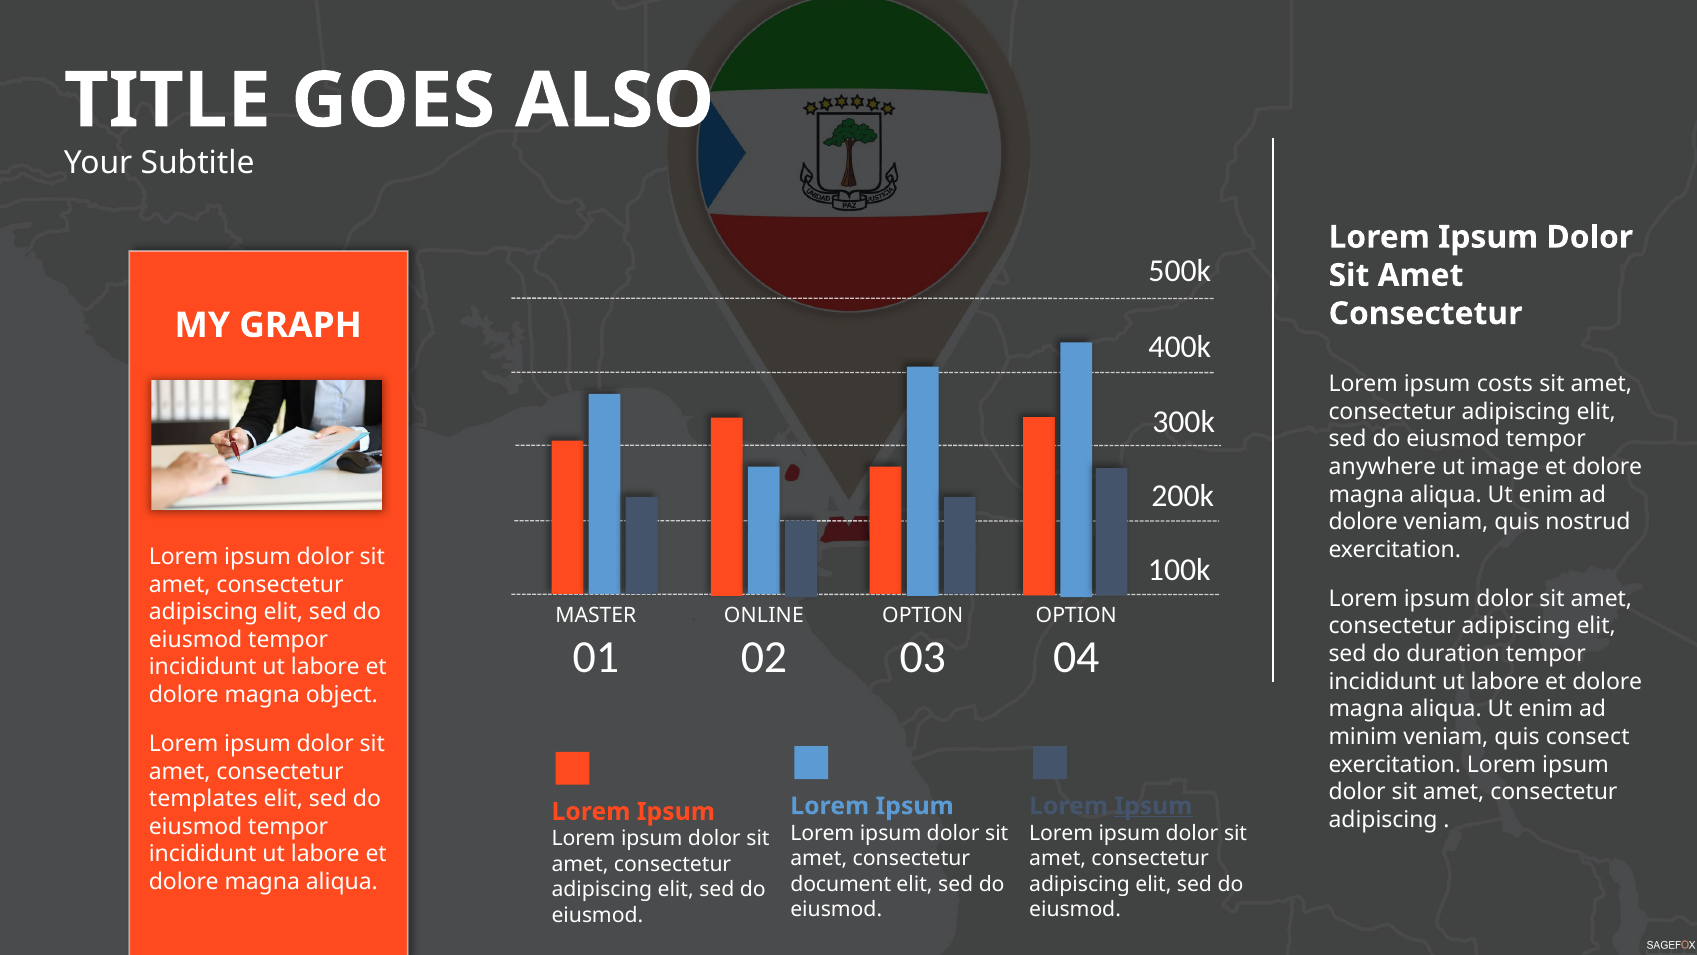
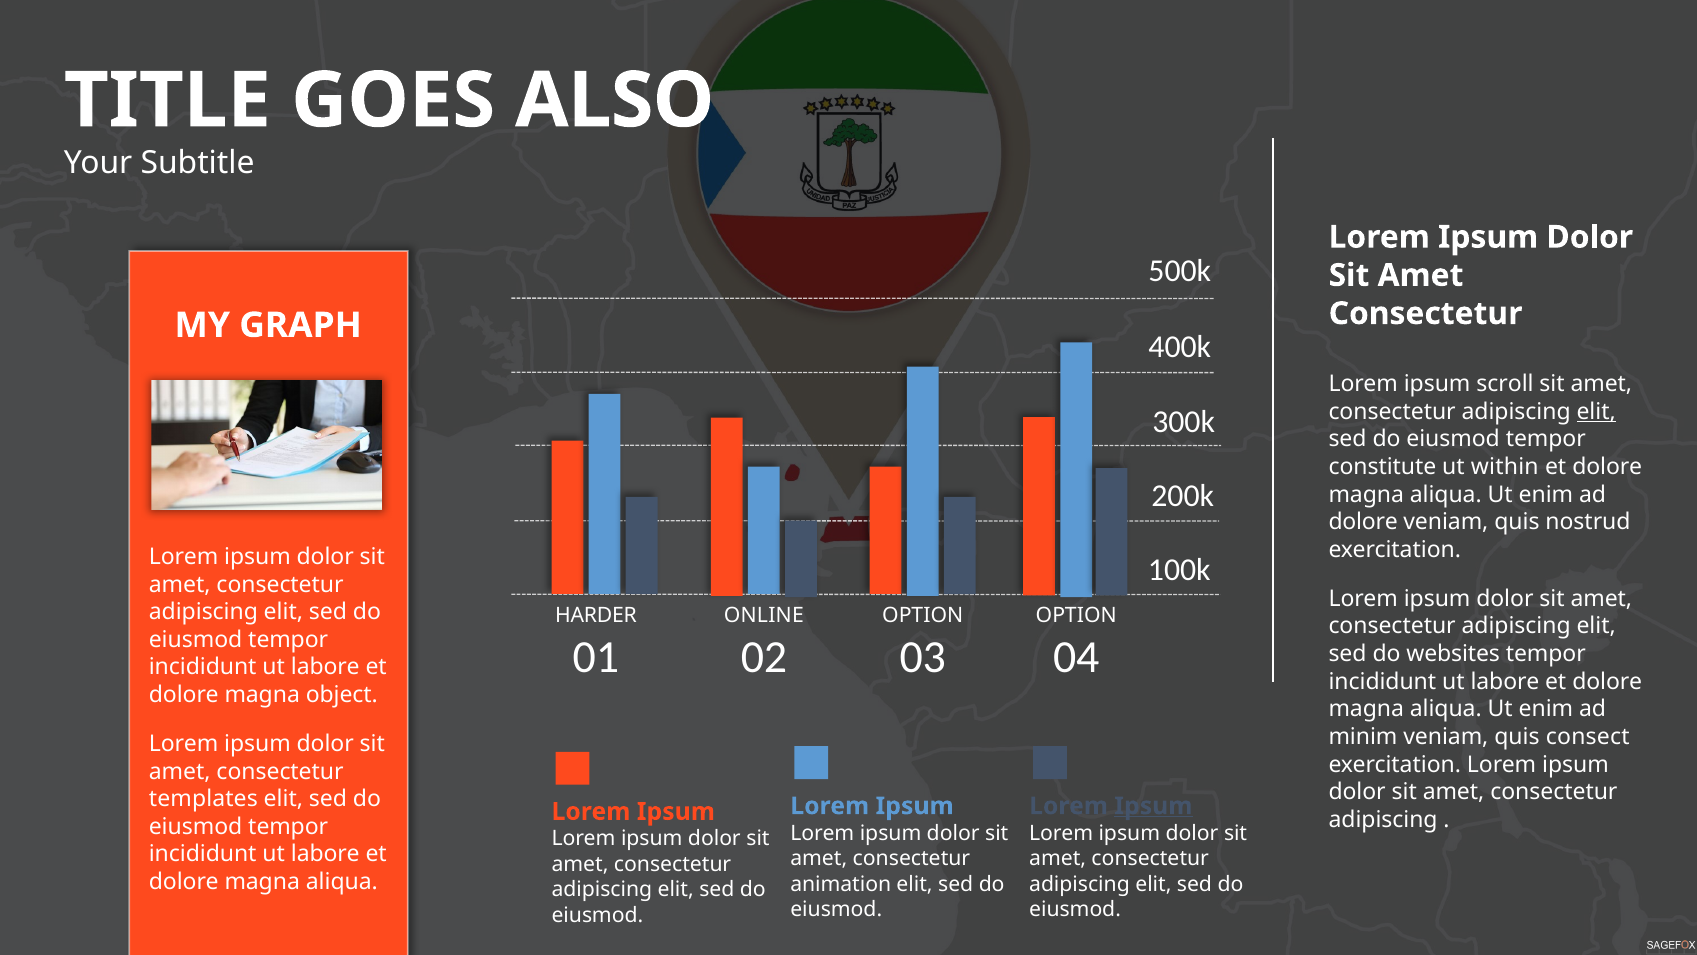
costs: costs -> scroll (1505, 384)
elit underline: none -> present (1596, 412)
anywhere: anywhere -> constitute (1382, 467)
image: image -> within (1505, 467)
MASTER: MASTER -> HARDER (596, 615)
duration: duration -> websites (1453, 654)
document: document -> animation (841, 884)
